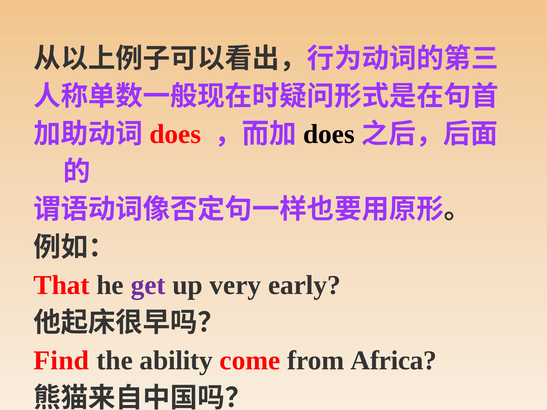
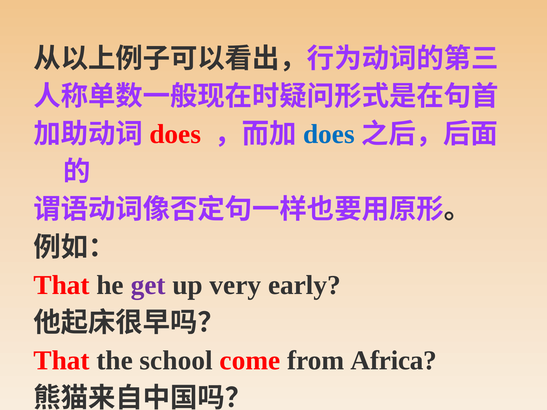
does colour: black -> blue (329, 134)
Find: Find -> That (62, 361)
ability: ability -> school (176, 361)
